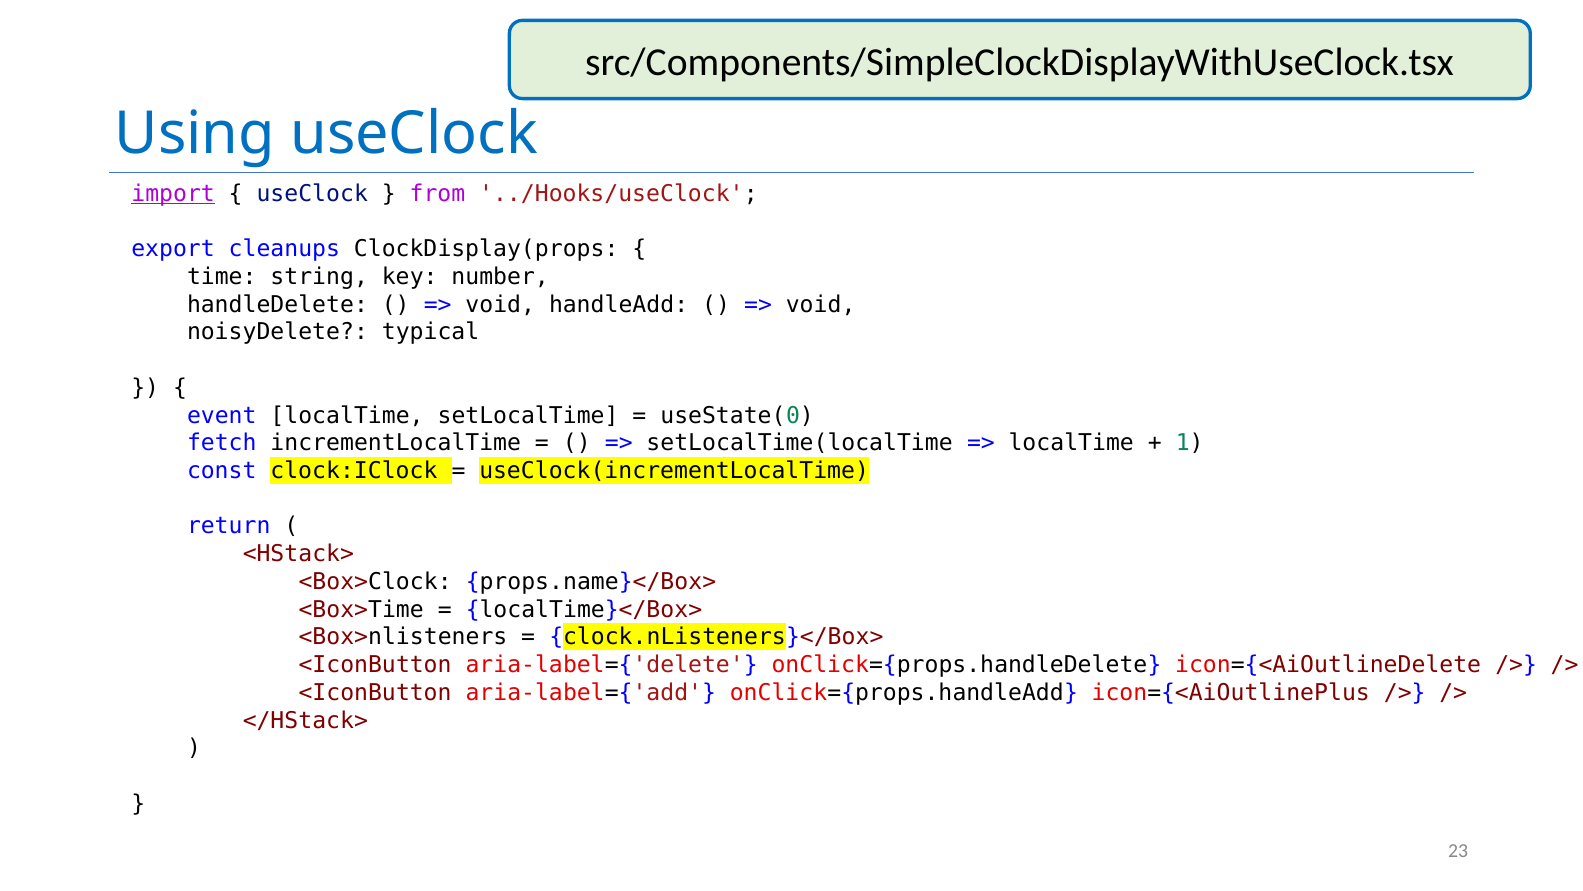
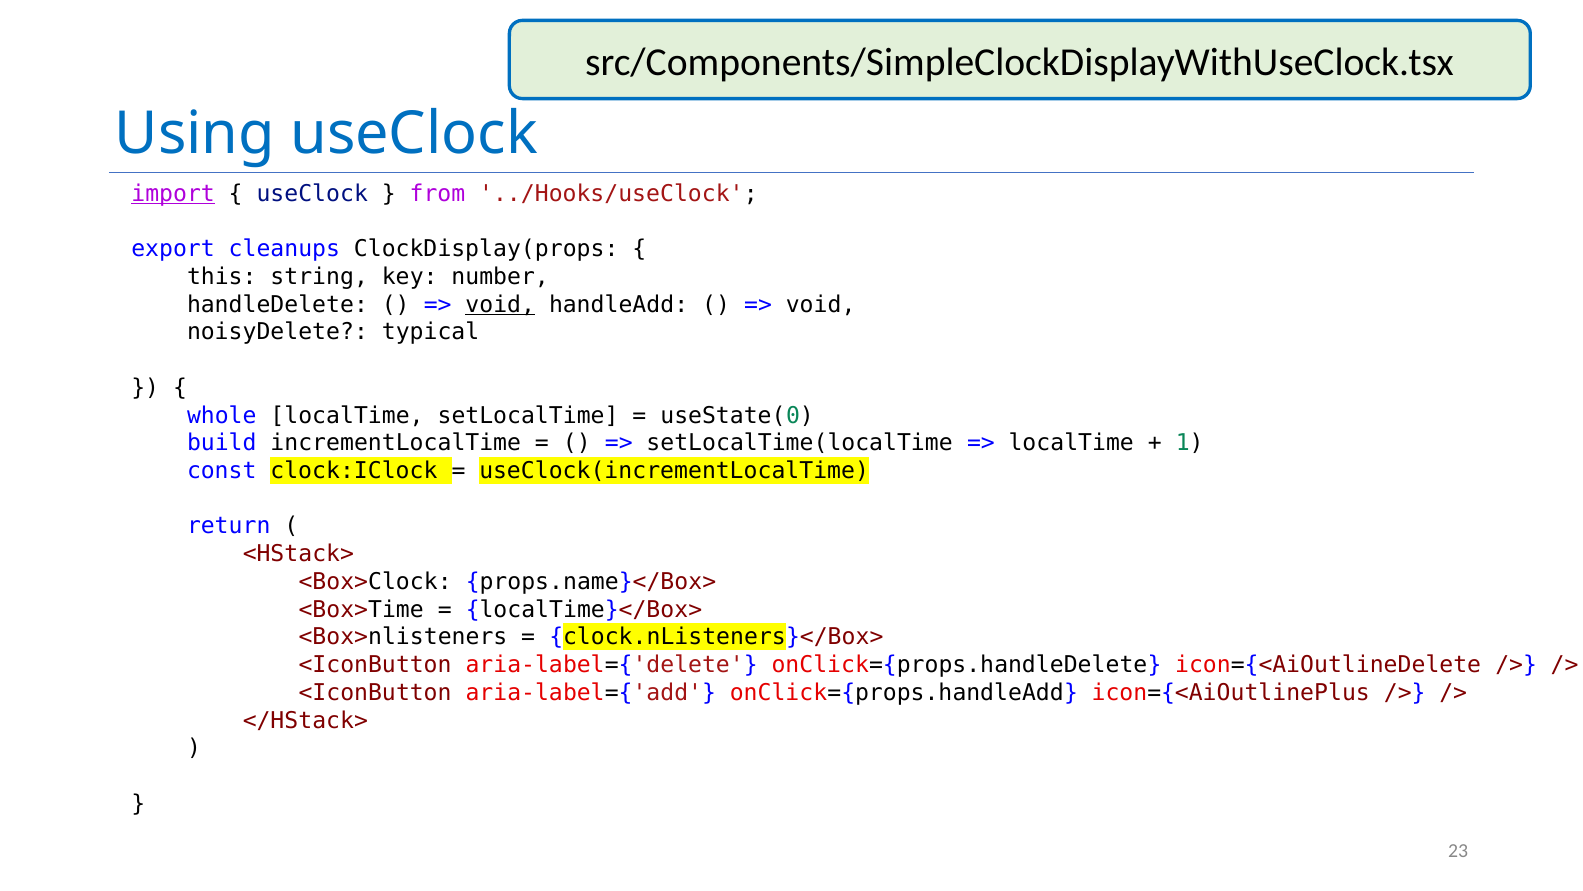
time: time -> this (222, 277)
void underline: none -> present (500, 304)
event: event -> whole (222, 415)
fetch: fetch -> build (222, 443)
